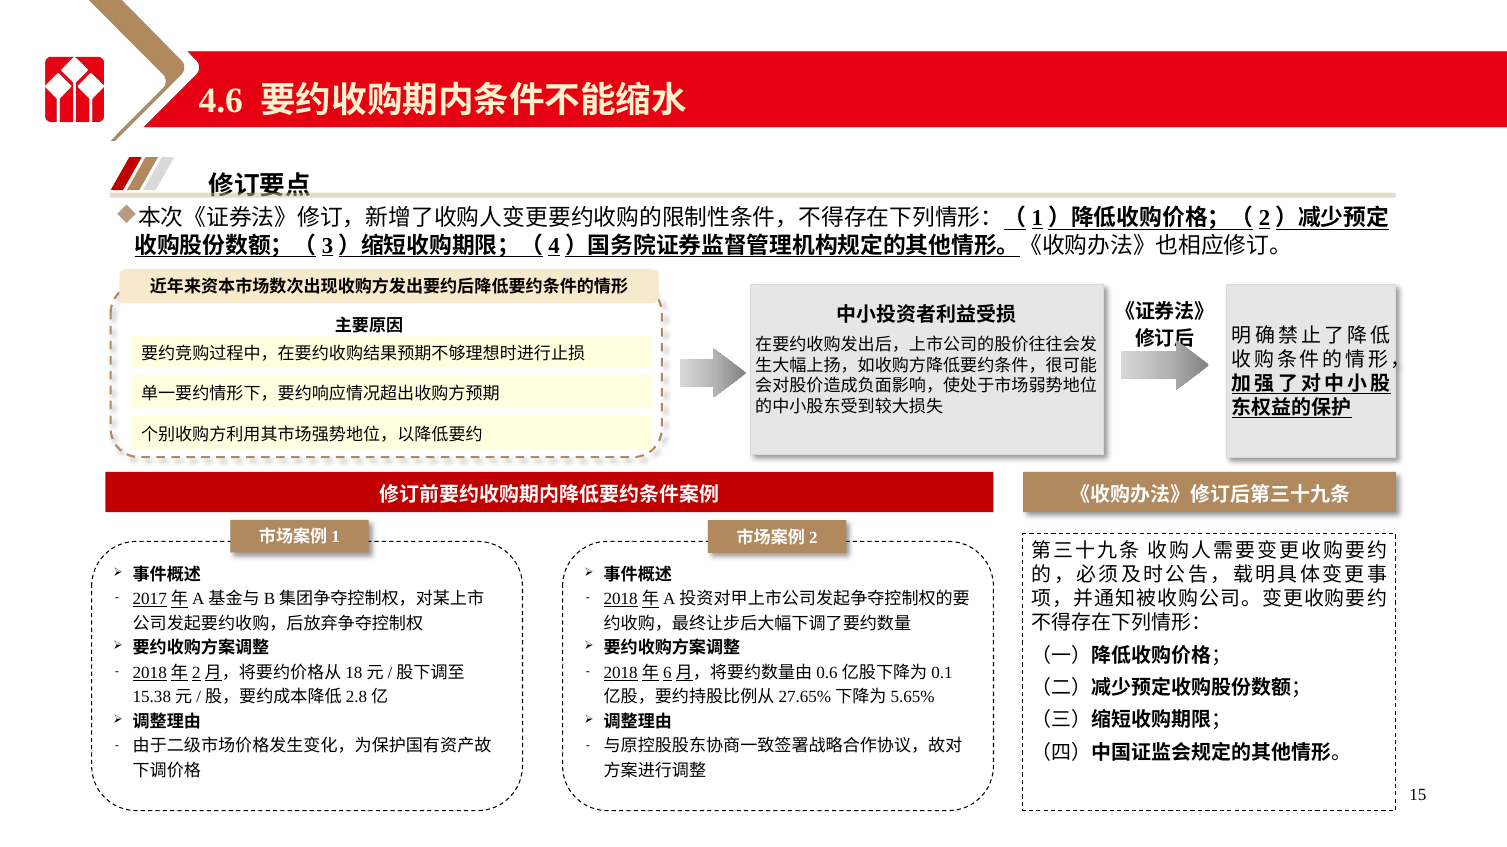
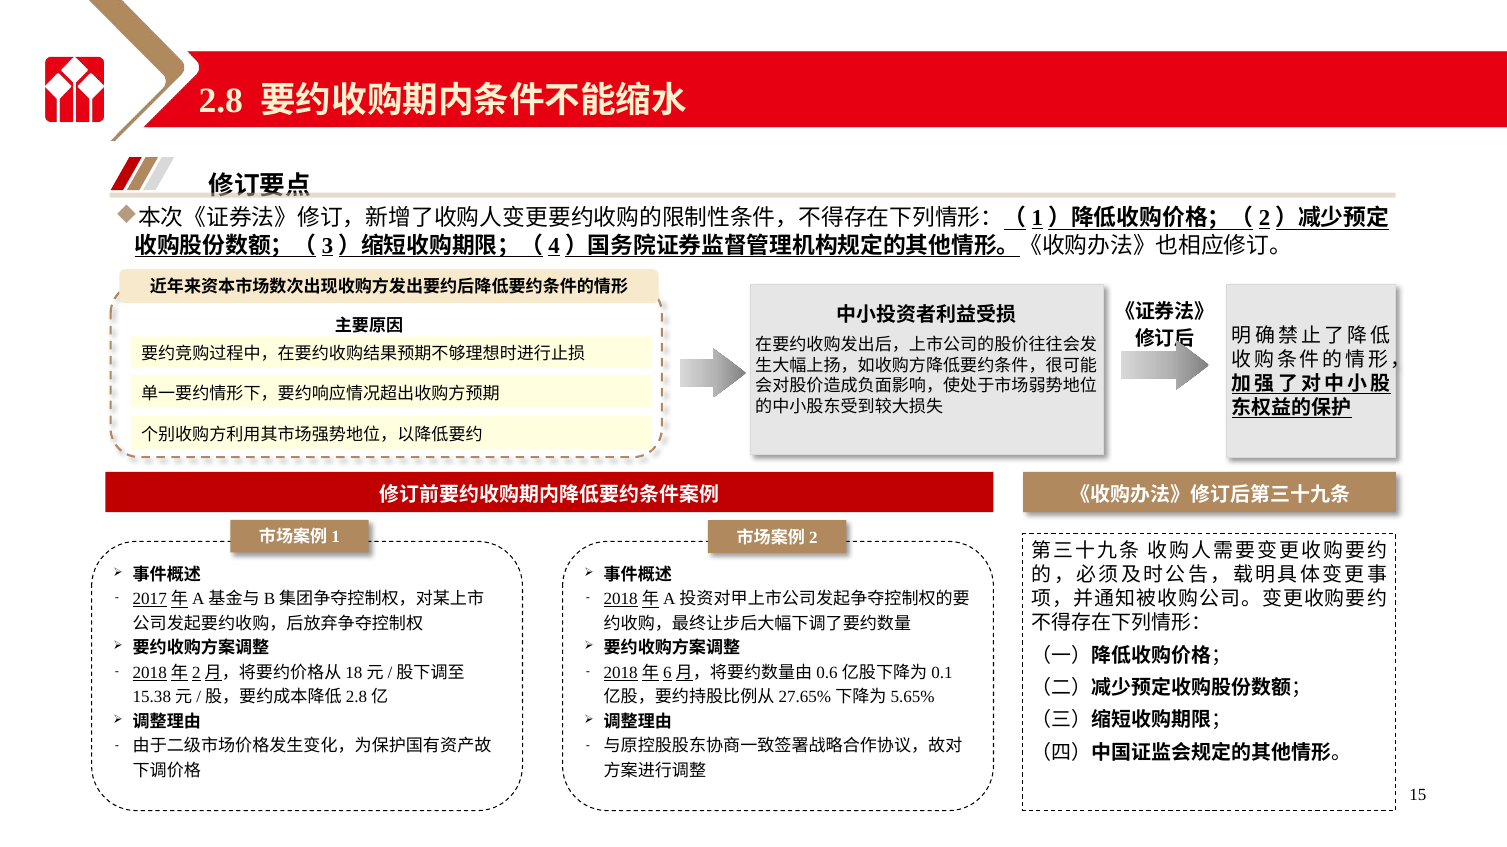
4.6: 4.6 -> 2.8 (221, 100)
